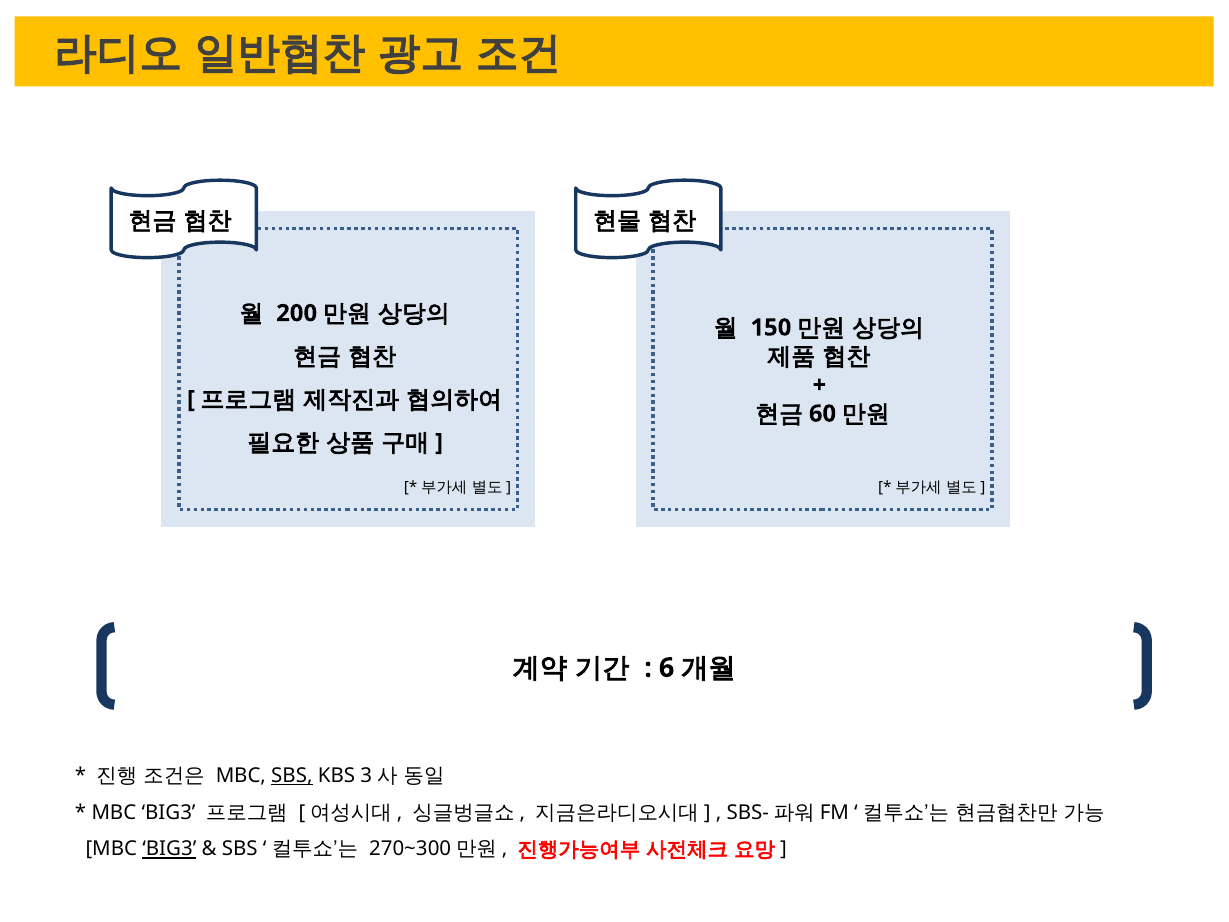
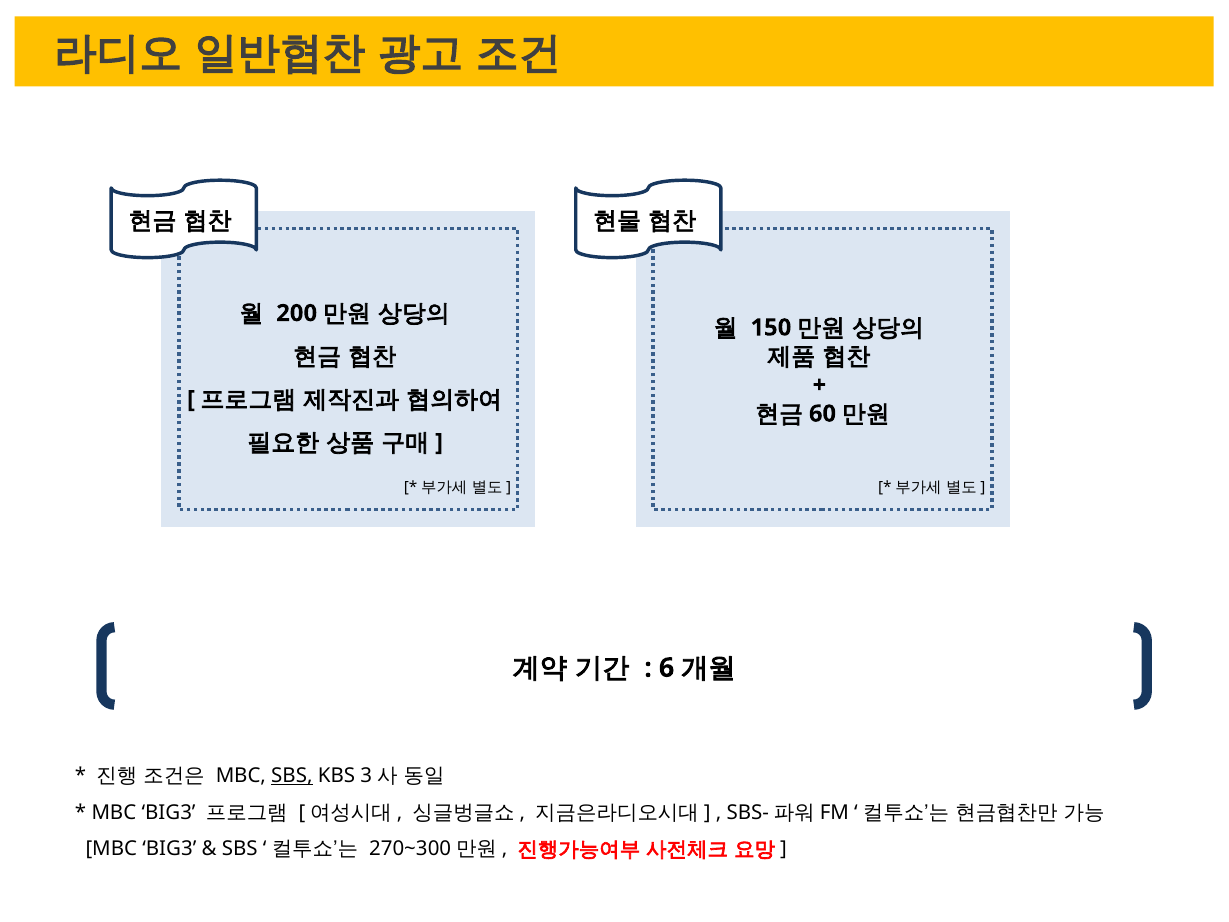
BIG3 underline: present -> none (169, 849)
